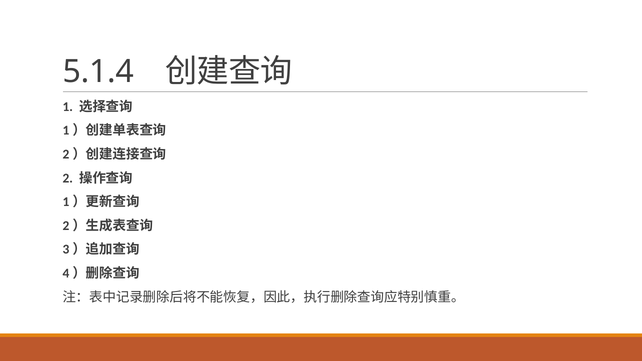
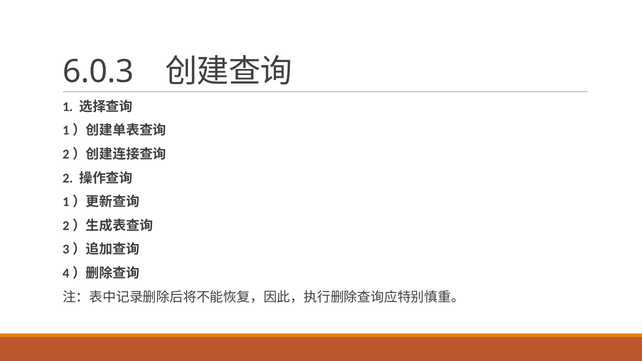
5.1.4: 5.1.4 -> 6.0.3 (98, 72)
